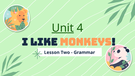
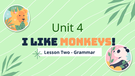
Unit underline: present -> none (63, 28)
